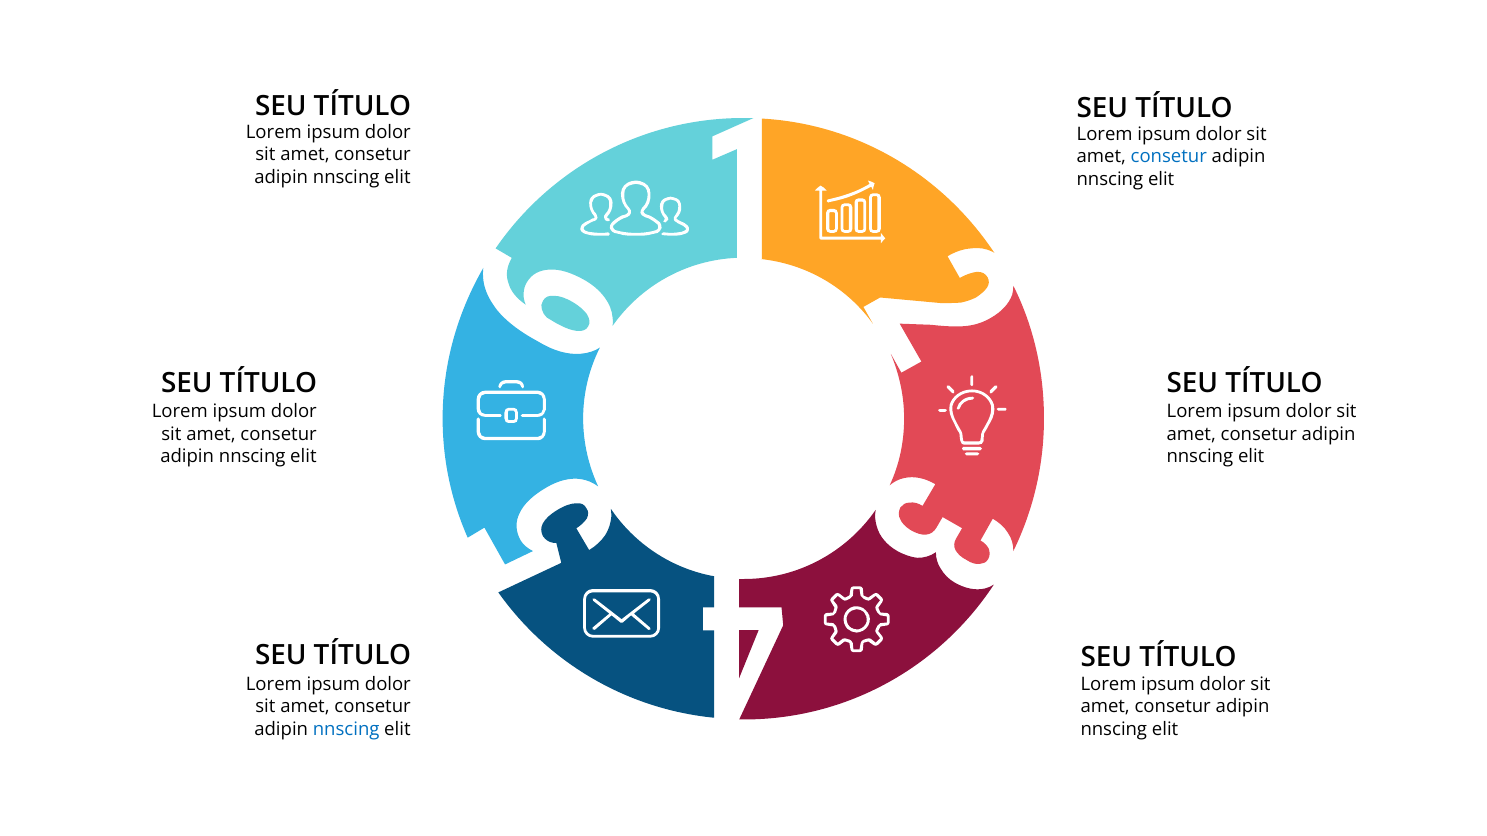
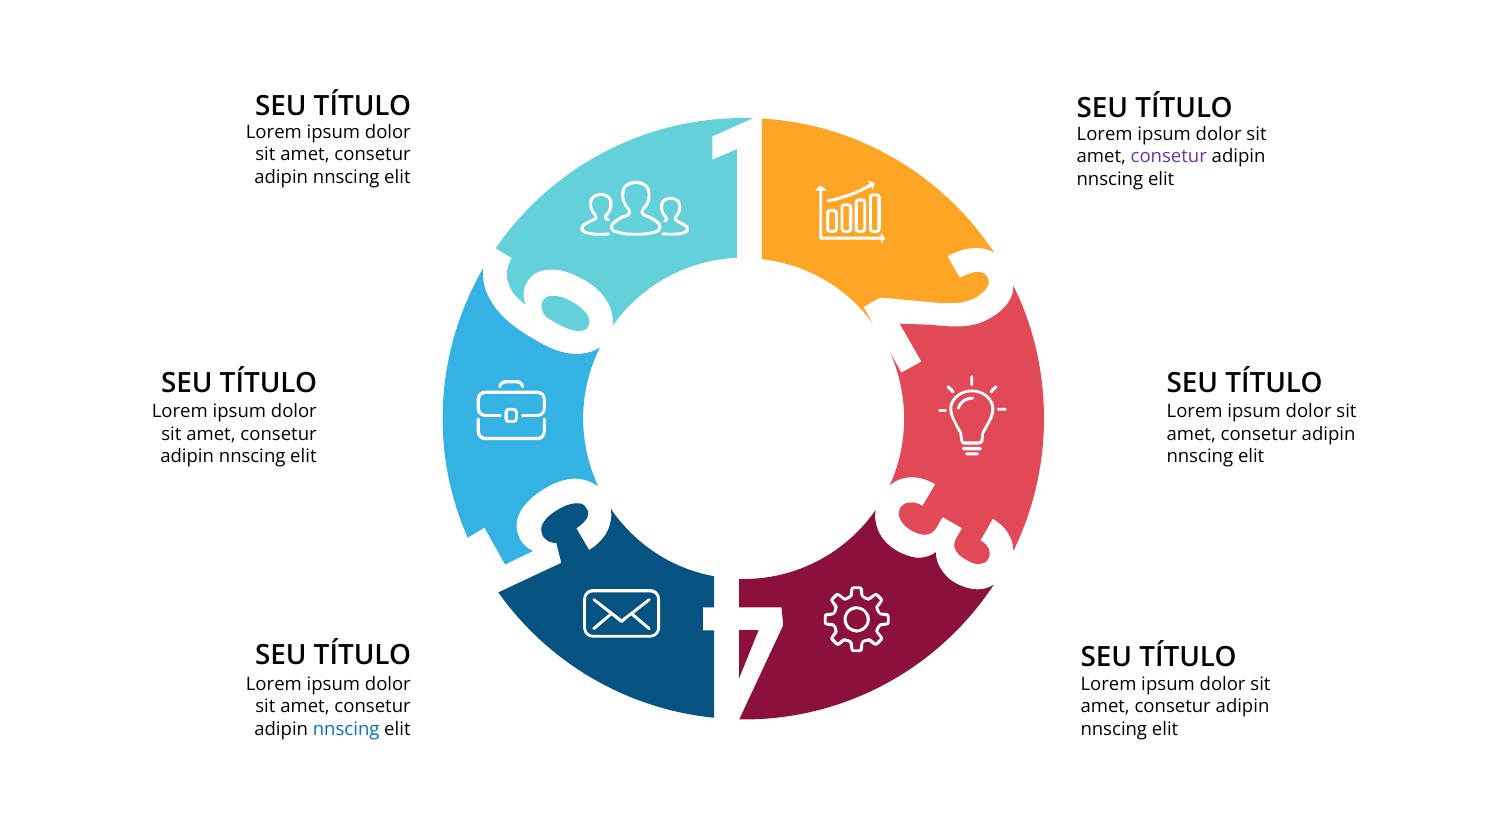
consetur colour: blue -> purple (1169, 157)
